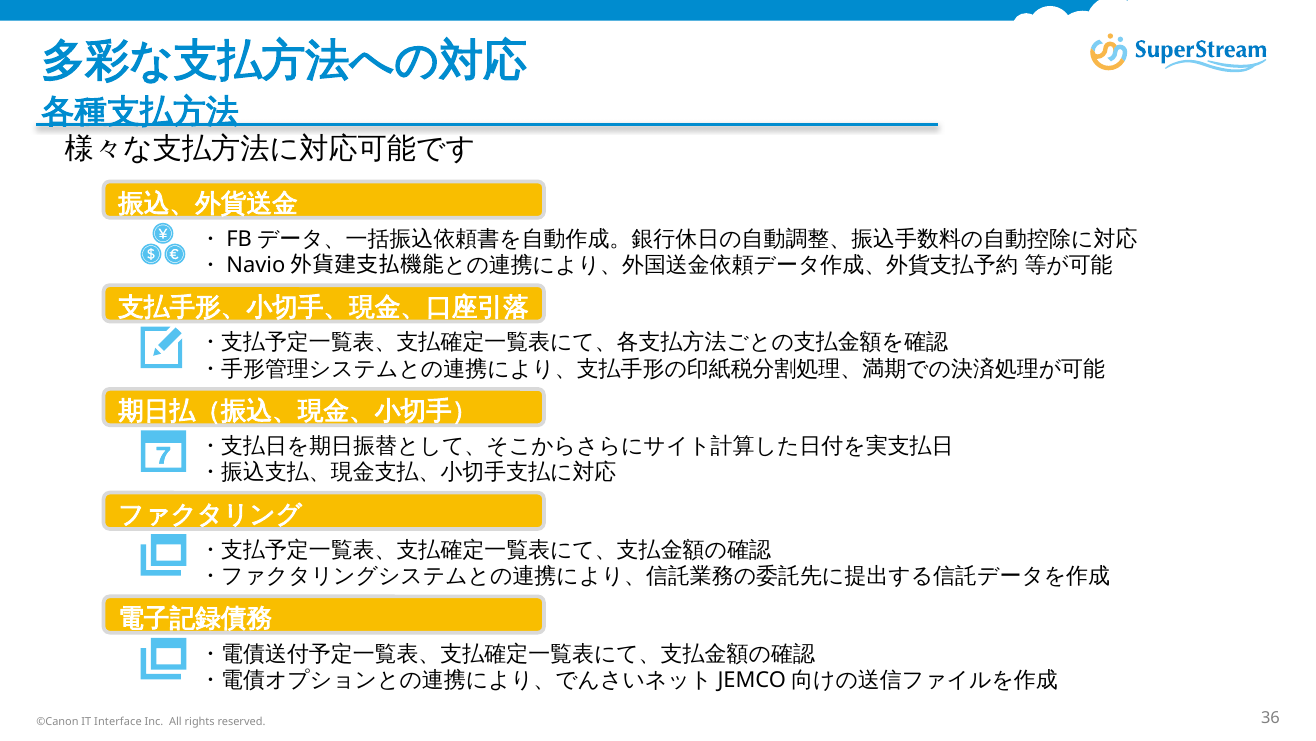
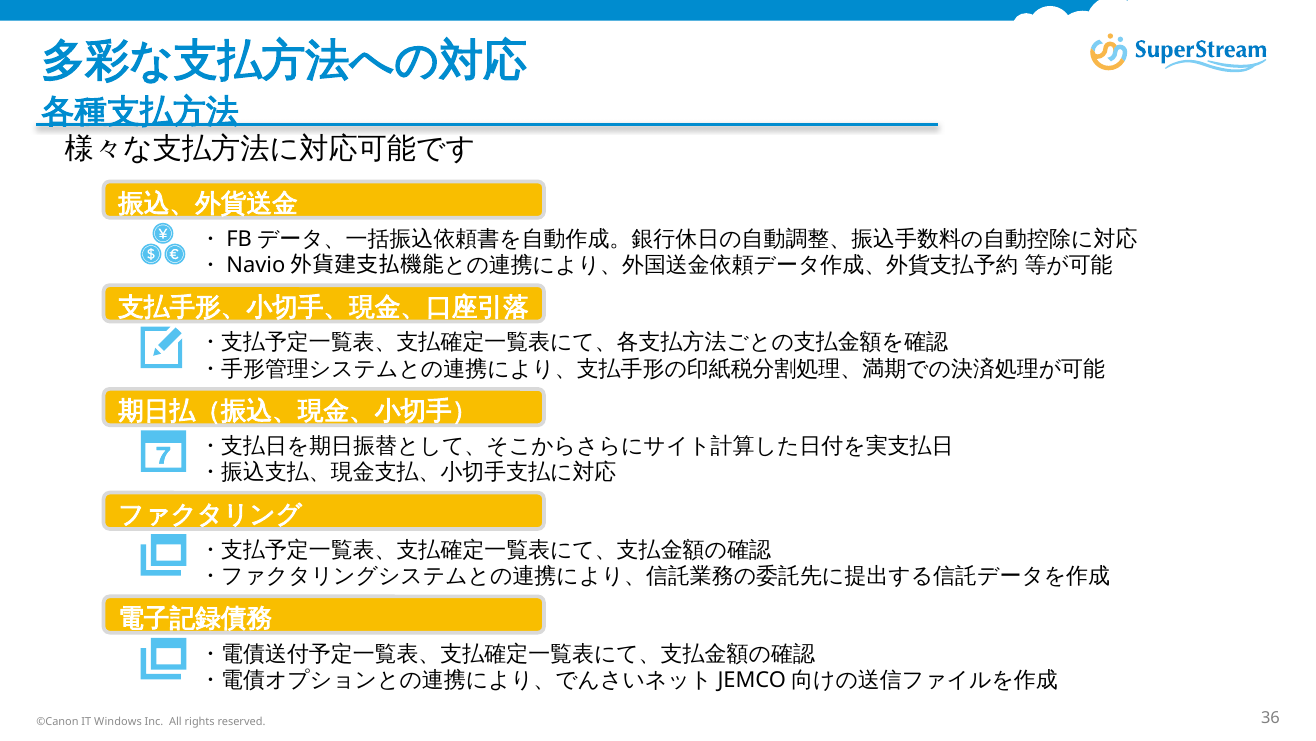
Interface: Interface -> Windows (118, 722)
